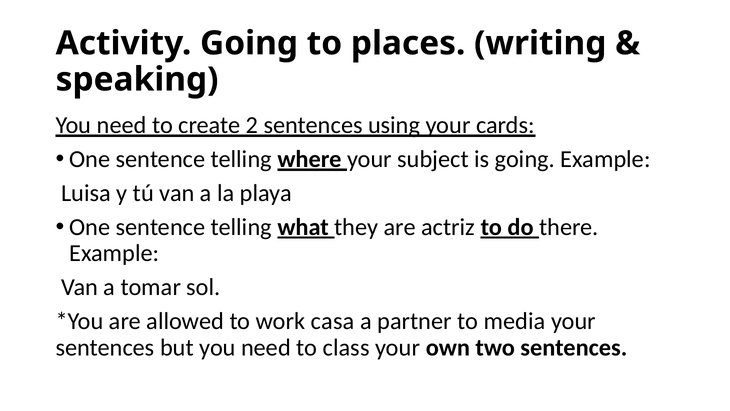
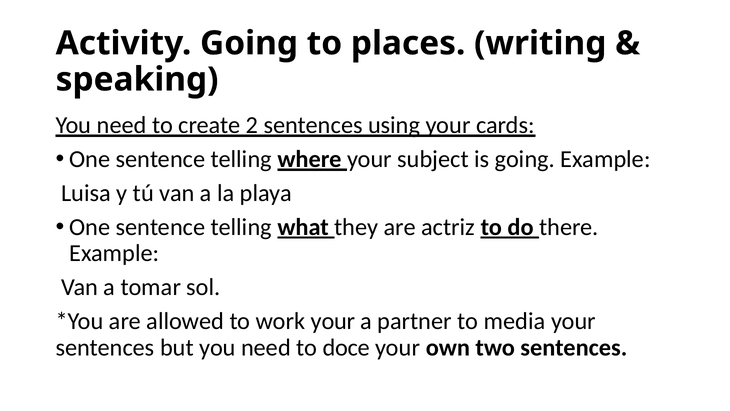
work casa: casa -> your (333, 321)
class: class -> doce (346, 347)
